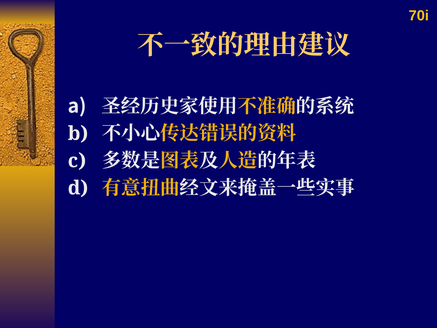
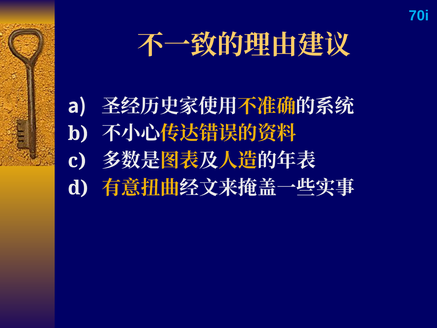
70i colour: yellow -> light blue (419, 16)
